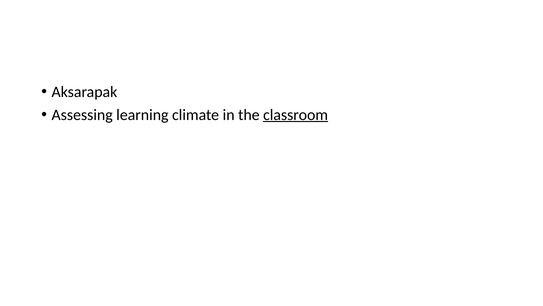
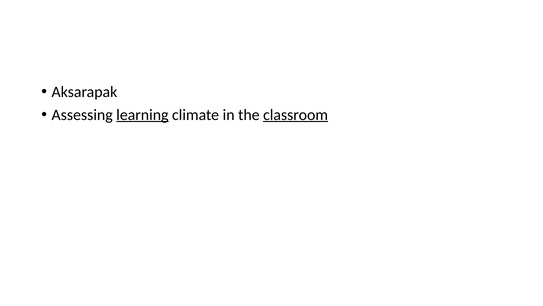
learning underline: none -> present (142, 115)
